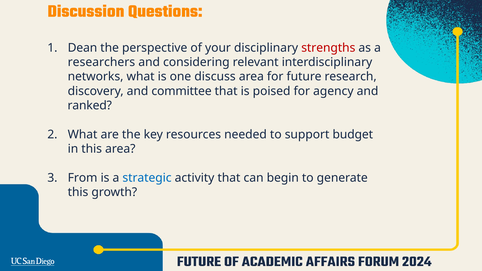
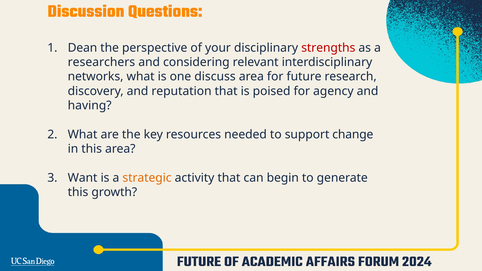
committee: committee -> reputation (181, 91)
ranked: ranked -> having (90, 106)
budget: budget -> change (353, 135)
From: From -> Want (83, 178)
strategic colour: blue -> orange (147, 178)
